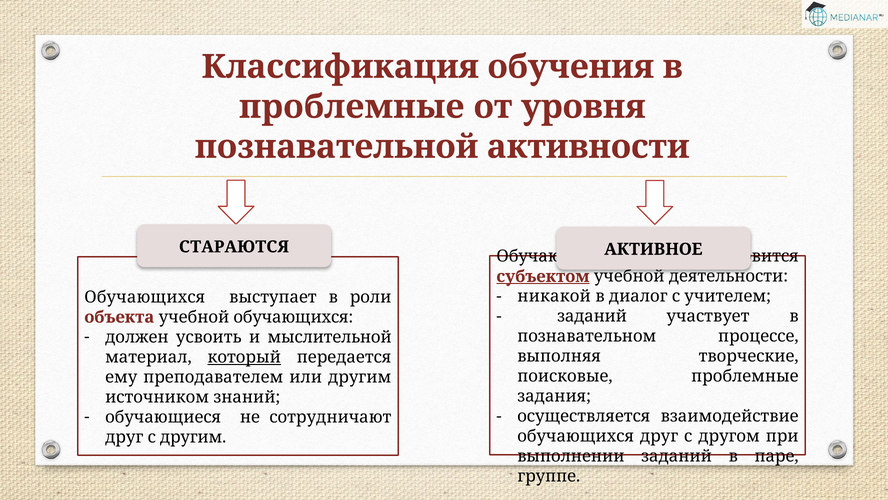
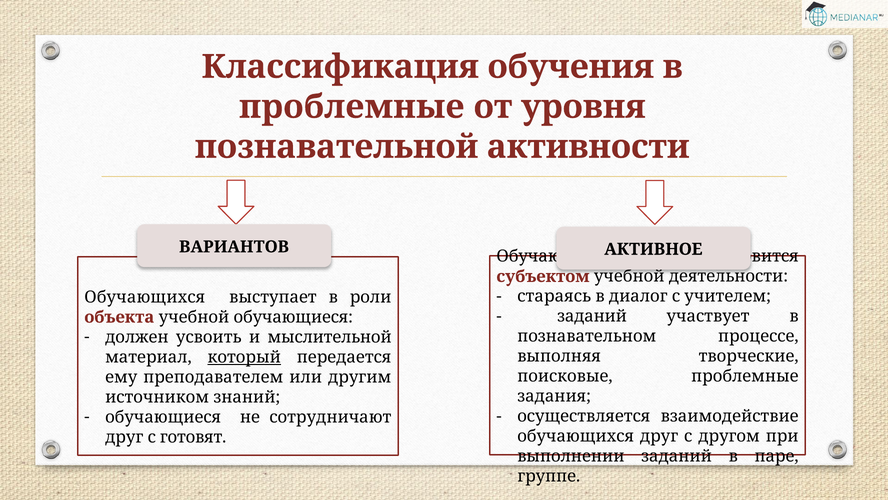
СТАРАЮТСЯ: СТАРАЮТСЯ -> ВАРИАНТОВ (234, 247)
субъектом underline: present -> none (543, 276)
никакой: никакой -> стараясь (554, 296)
учебной обучающихся: обучающихся -> обучающиеся (293, 317)
с другим: другим -> готовят (193, 437)
